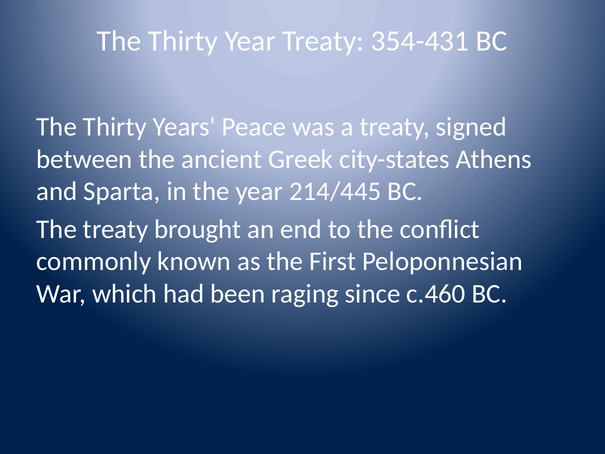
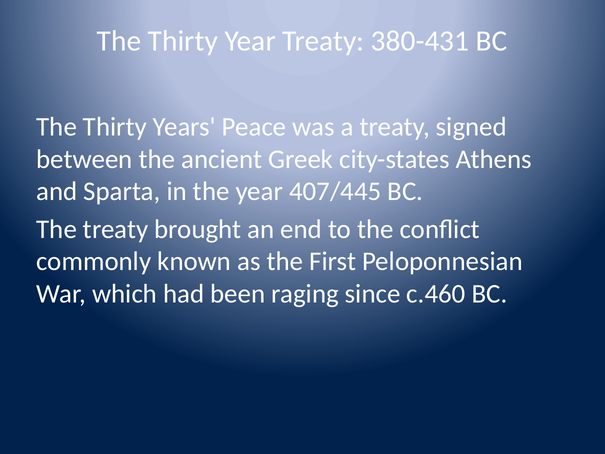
354-431: 354-431 -> 380-431 (420, 41)
214/445: 214/445 -> 407/445 (335, 191)
